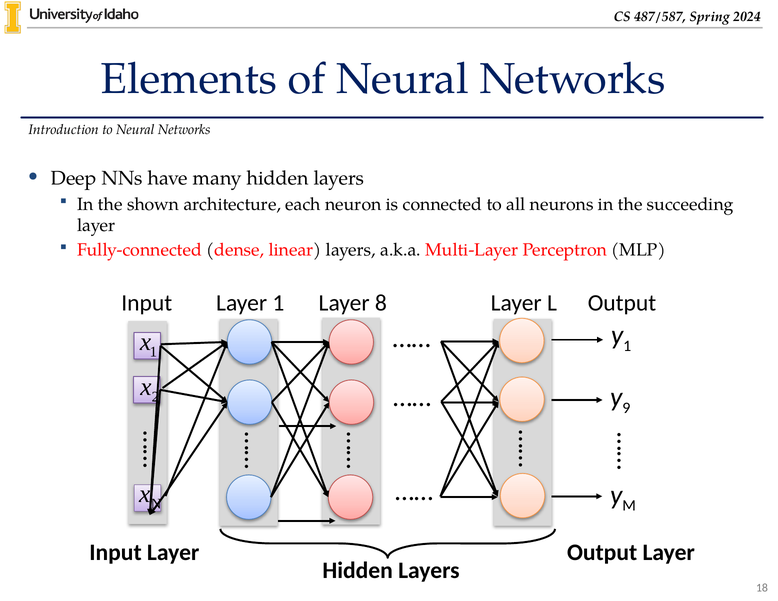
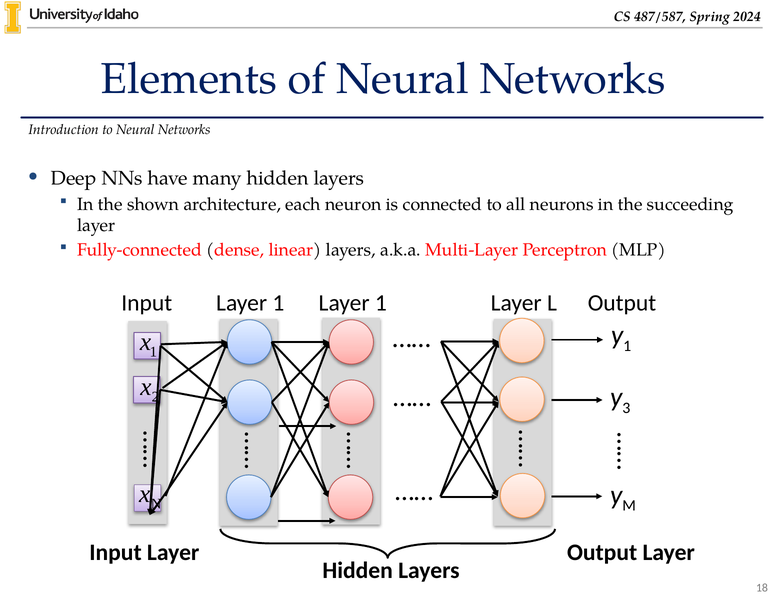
8: 8 -> 1 (381, 303)
9: 9 -> 3 (626, 408)
